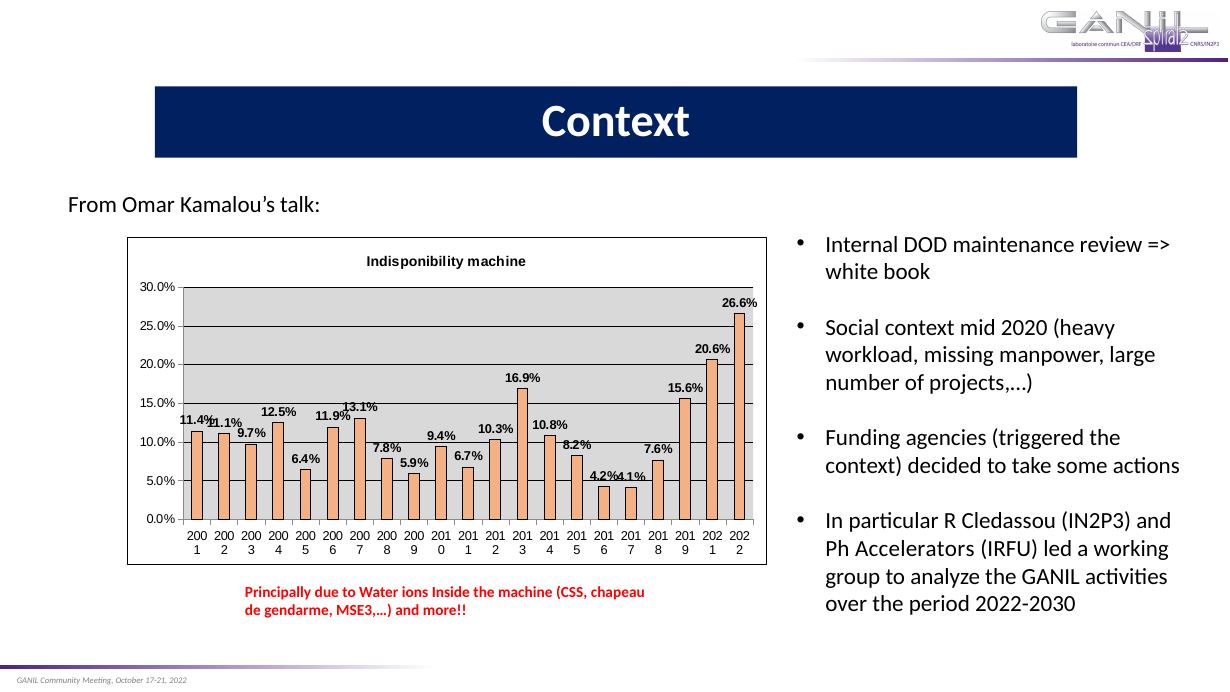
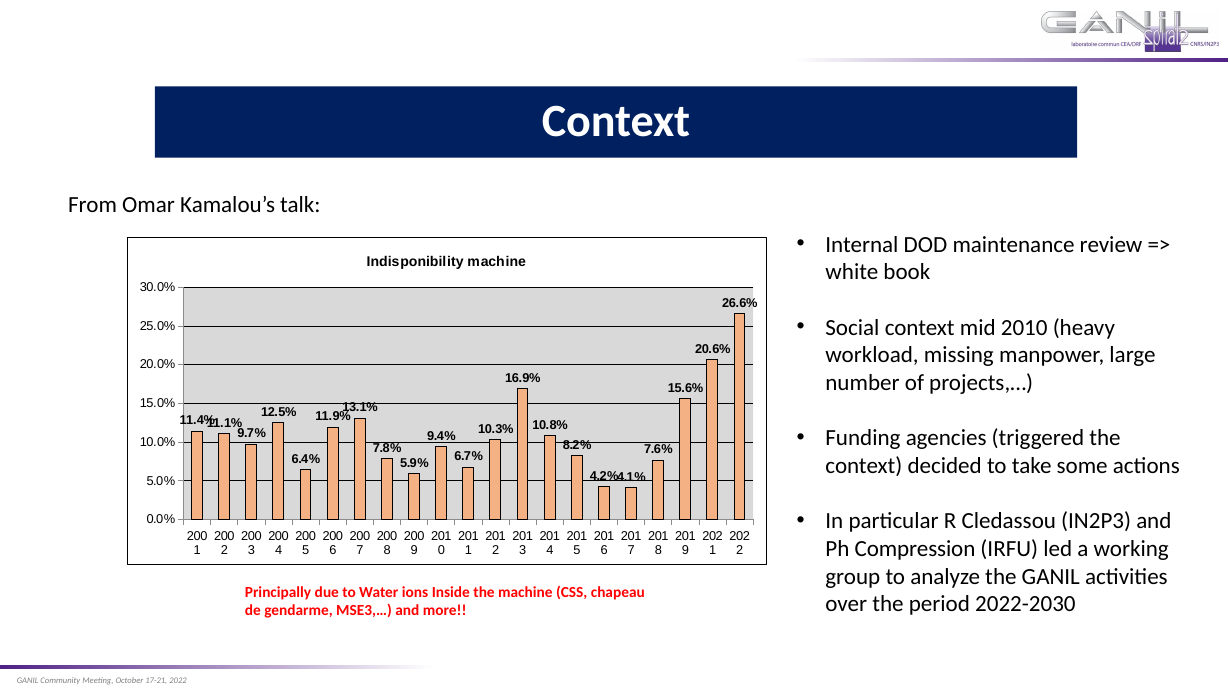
2020: 2020 -> 2010 (1024, 328)
Accelerators: Accelerators -> Compression (915, 549)
